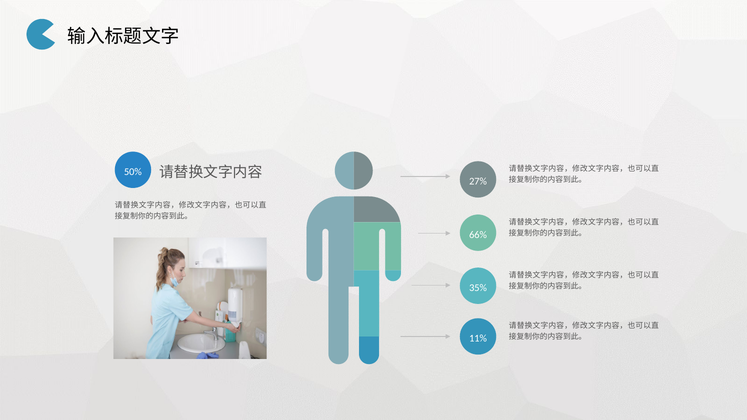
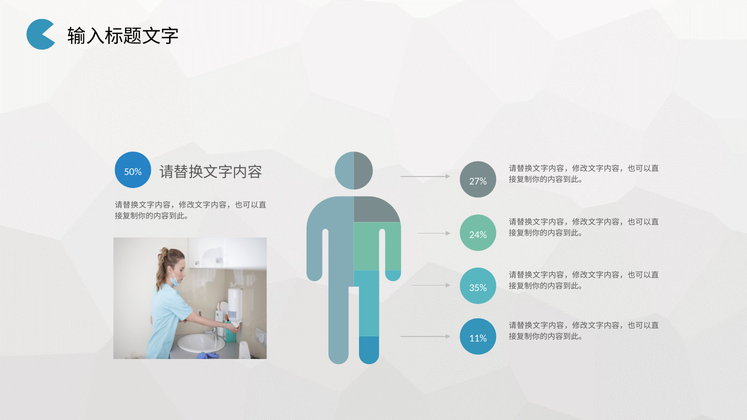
66%: 66% -> 24% (478, 235)
